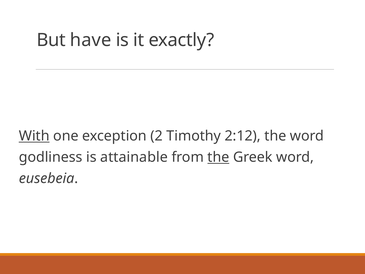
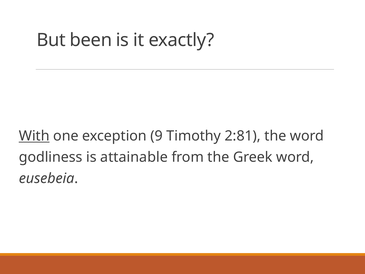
have: have -> been (91, 40)
2: 2 -> 9 (157, 136)
2:12: 2:12 -> 2:81 (243, 136)
the underline: present -> none (218, 157)
